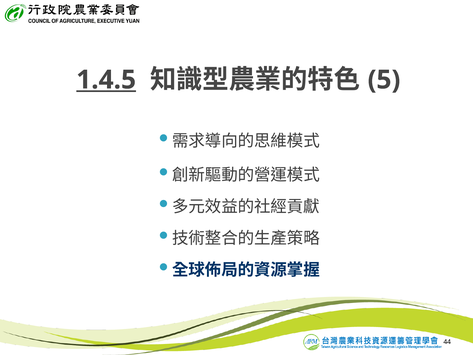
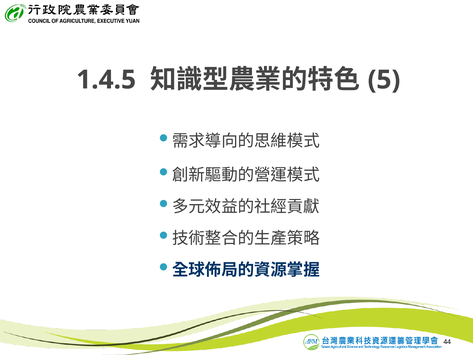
1.4.5 underline: present -> none (106, 80)
